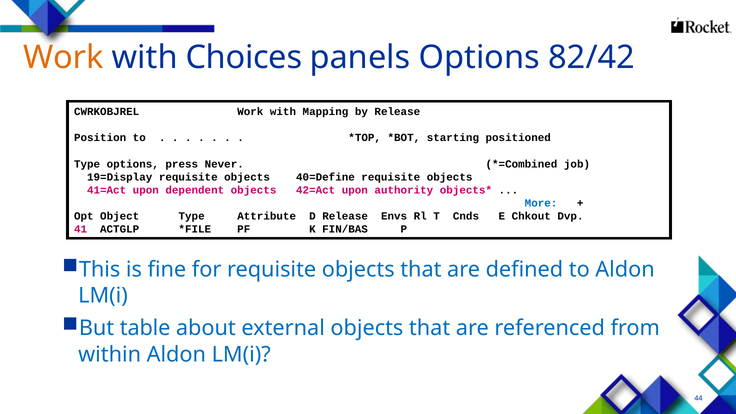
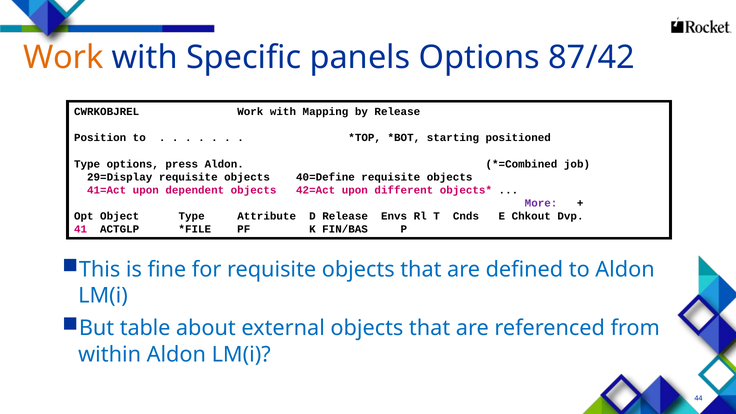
Choices: Choices -> Specific (244, 58)
82/42: 82/42 -> 87/42 (592, 58)
press Never: Never -> Aldon (224, 164)
19=Display: 19=Display -> 29=Display (120, 177)
authority: authority -> different (404, 190)
More colour: blue -> purple (541, 203)
